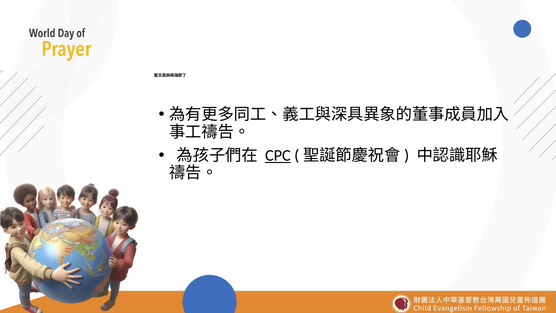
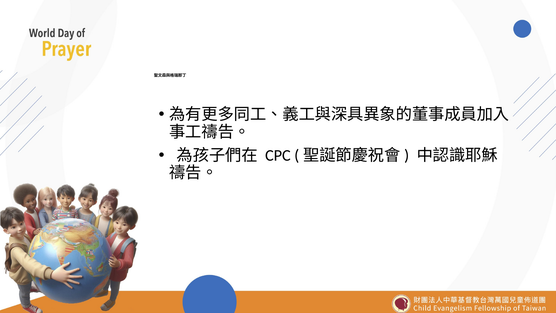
CPC underline: present -> none (278, 155)
